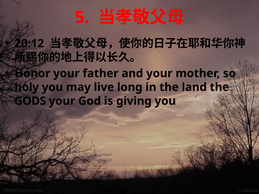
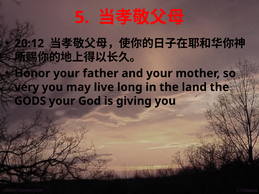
holy: holy -> very (27, 87)
